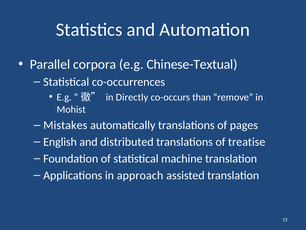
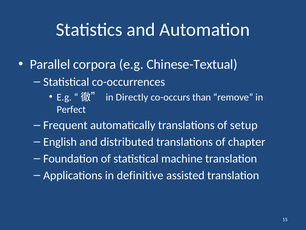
Mohist: Mohist -> Perfect (71, 109)
Mistakes: Mistakes -> Frequent (65, 125)
pages: pages -> setup (244, 125)
treatise: treatise -> chapter (247, 142)
approach: approach -> definitive (140, 175)
